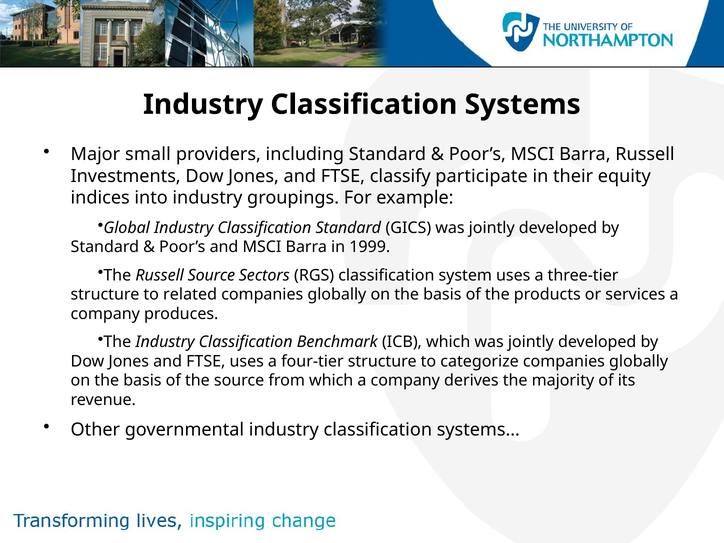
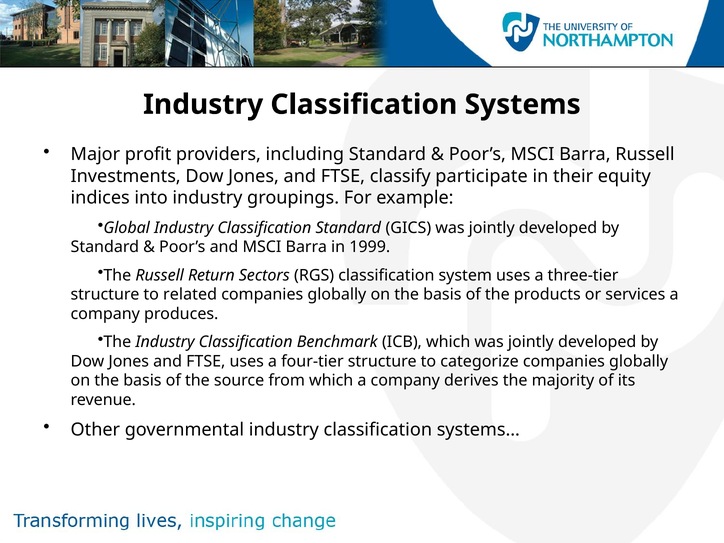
small: small -> profit (148, 155)
Russell Source: Source -> Return (211, 275)
